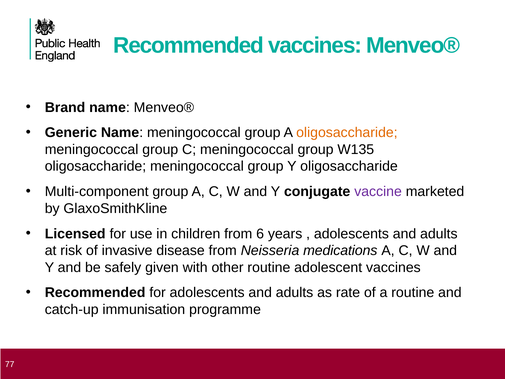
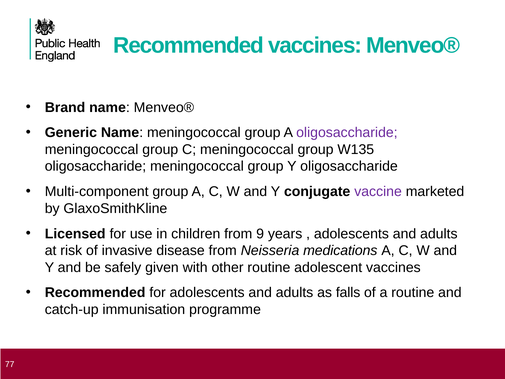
oligosaccharide colour: orange -> purple (347, 133)
6: 6 -> 9 (260, 234)
rate: rate -> falls (348, 293)
